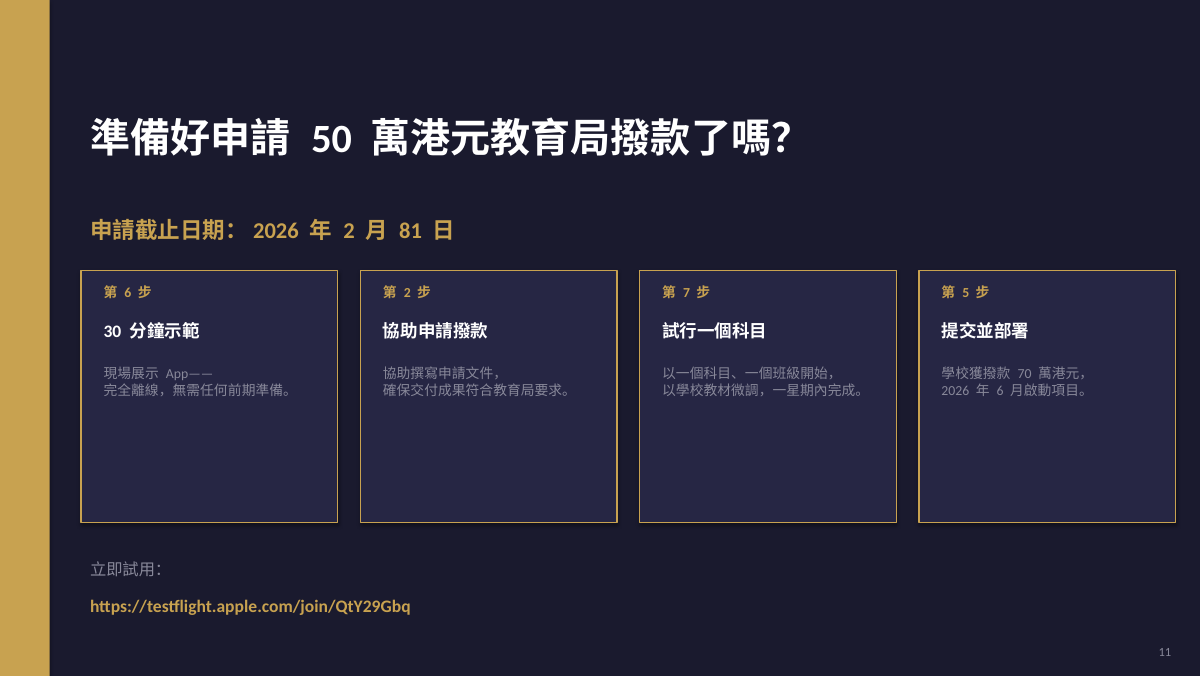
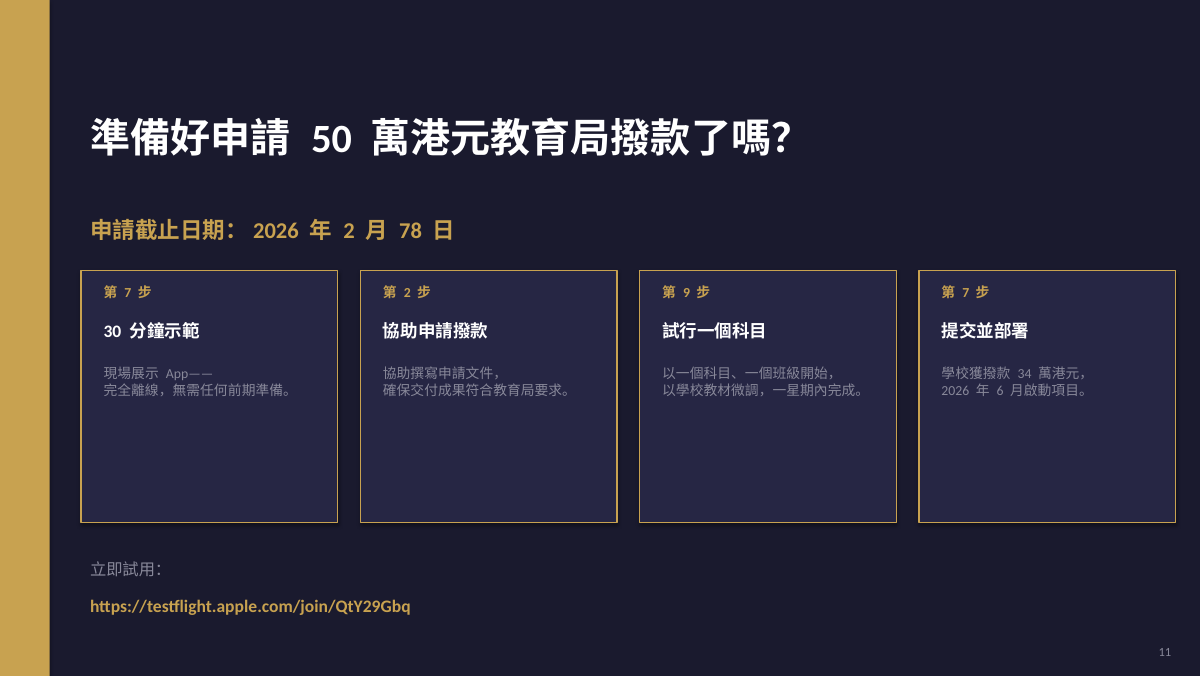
81: 81 -> 78 (411, 231)
6: 6 -> 7 (128, 293)
7: 7 -> 9 (687, 293)
5: 5 -> 7 (966, 293)
70: 70 -> 34 (1025, 374)
